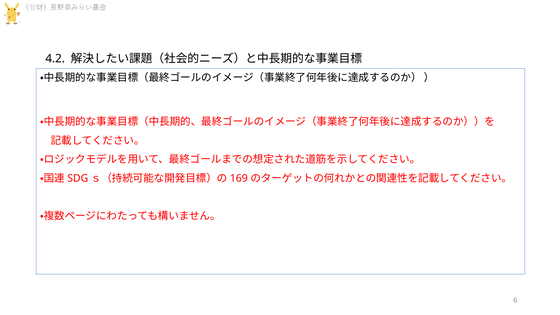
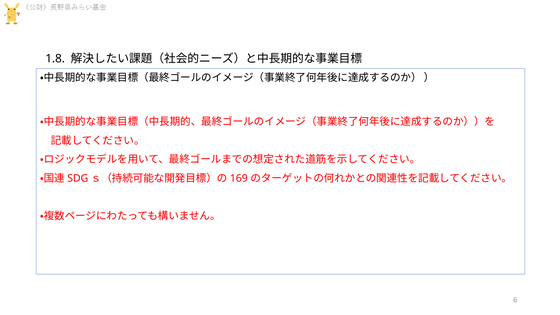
4.2: 4.2 -> 1.8 (55, 59)
